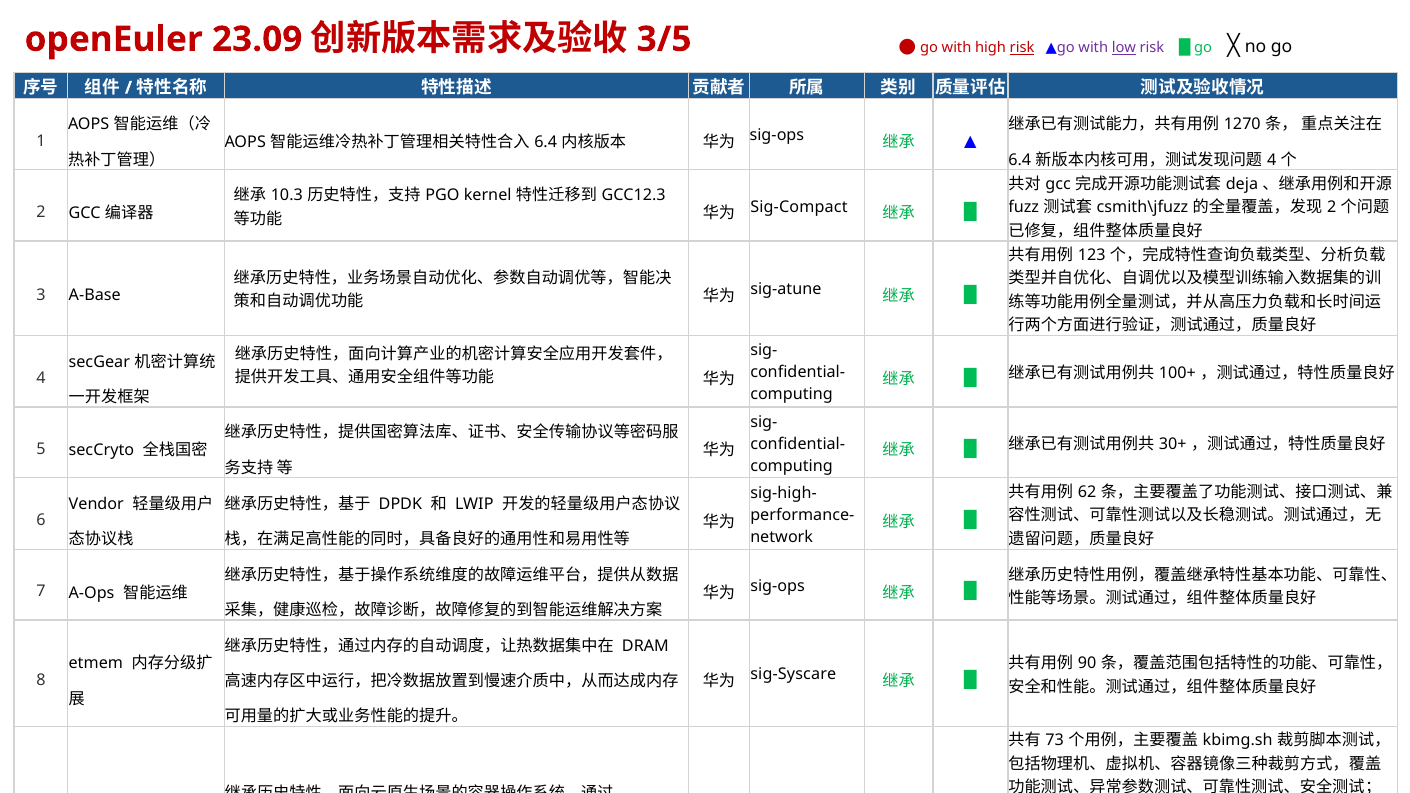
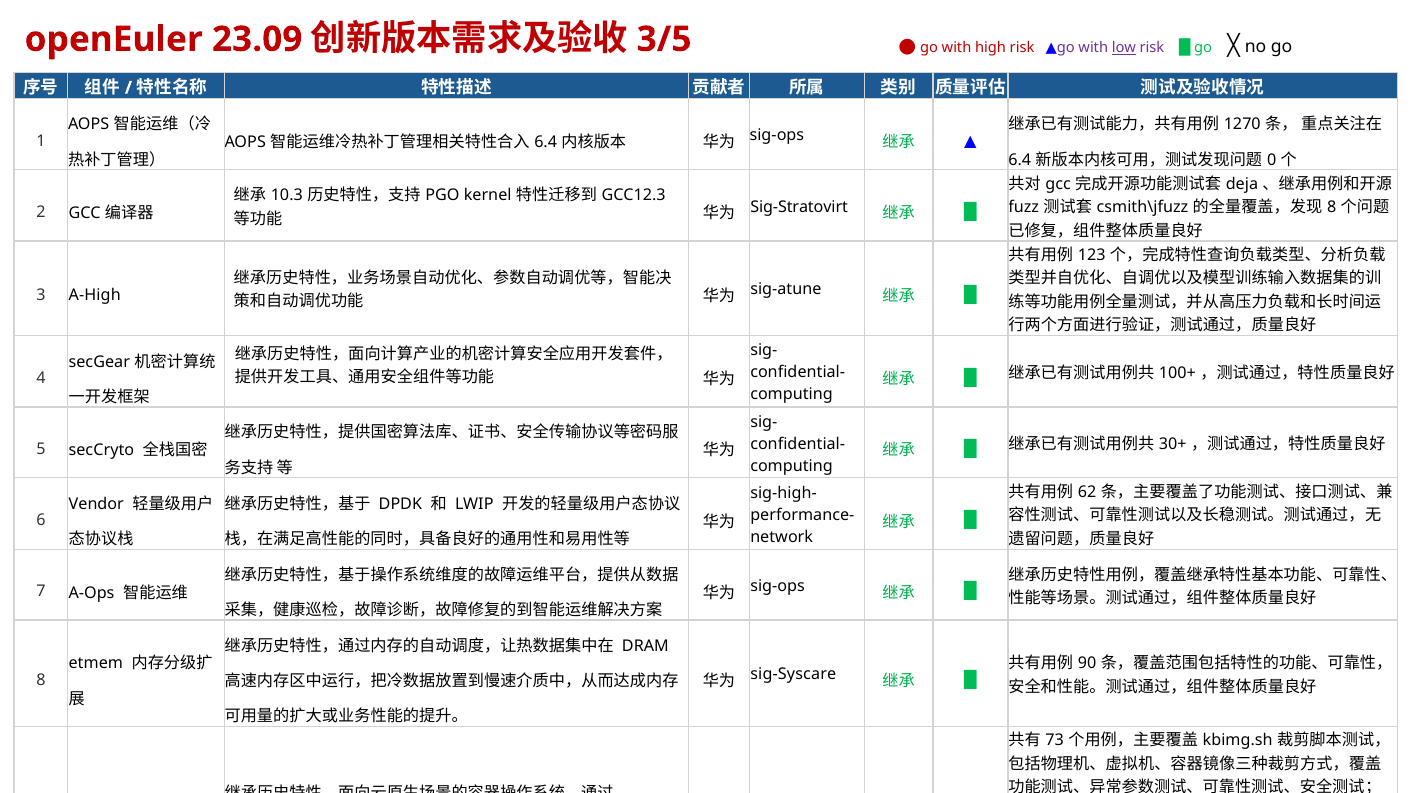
risk underline: present -> none (1022, 48)
4: 4 -> 0 (1272, 160)
2: 2 -> 8 (1332, 207)
Sig-Compact: Sig-Compact -> Sig-Stratovirt (799, 207)
A-Base: A-Base -> A-High (95, 295)
